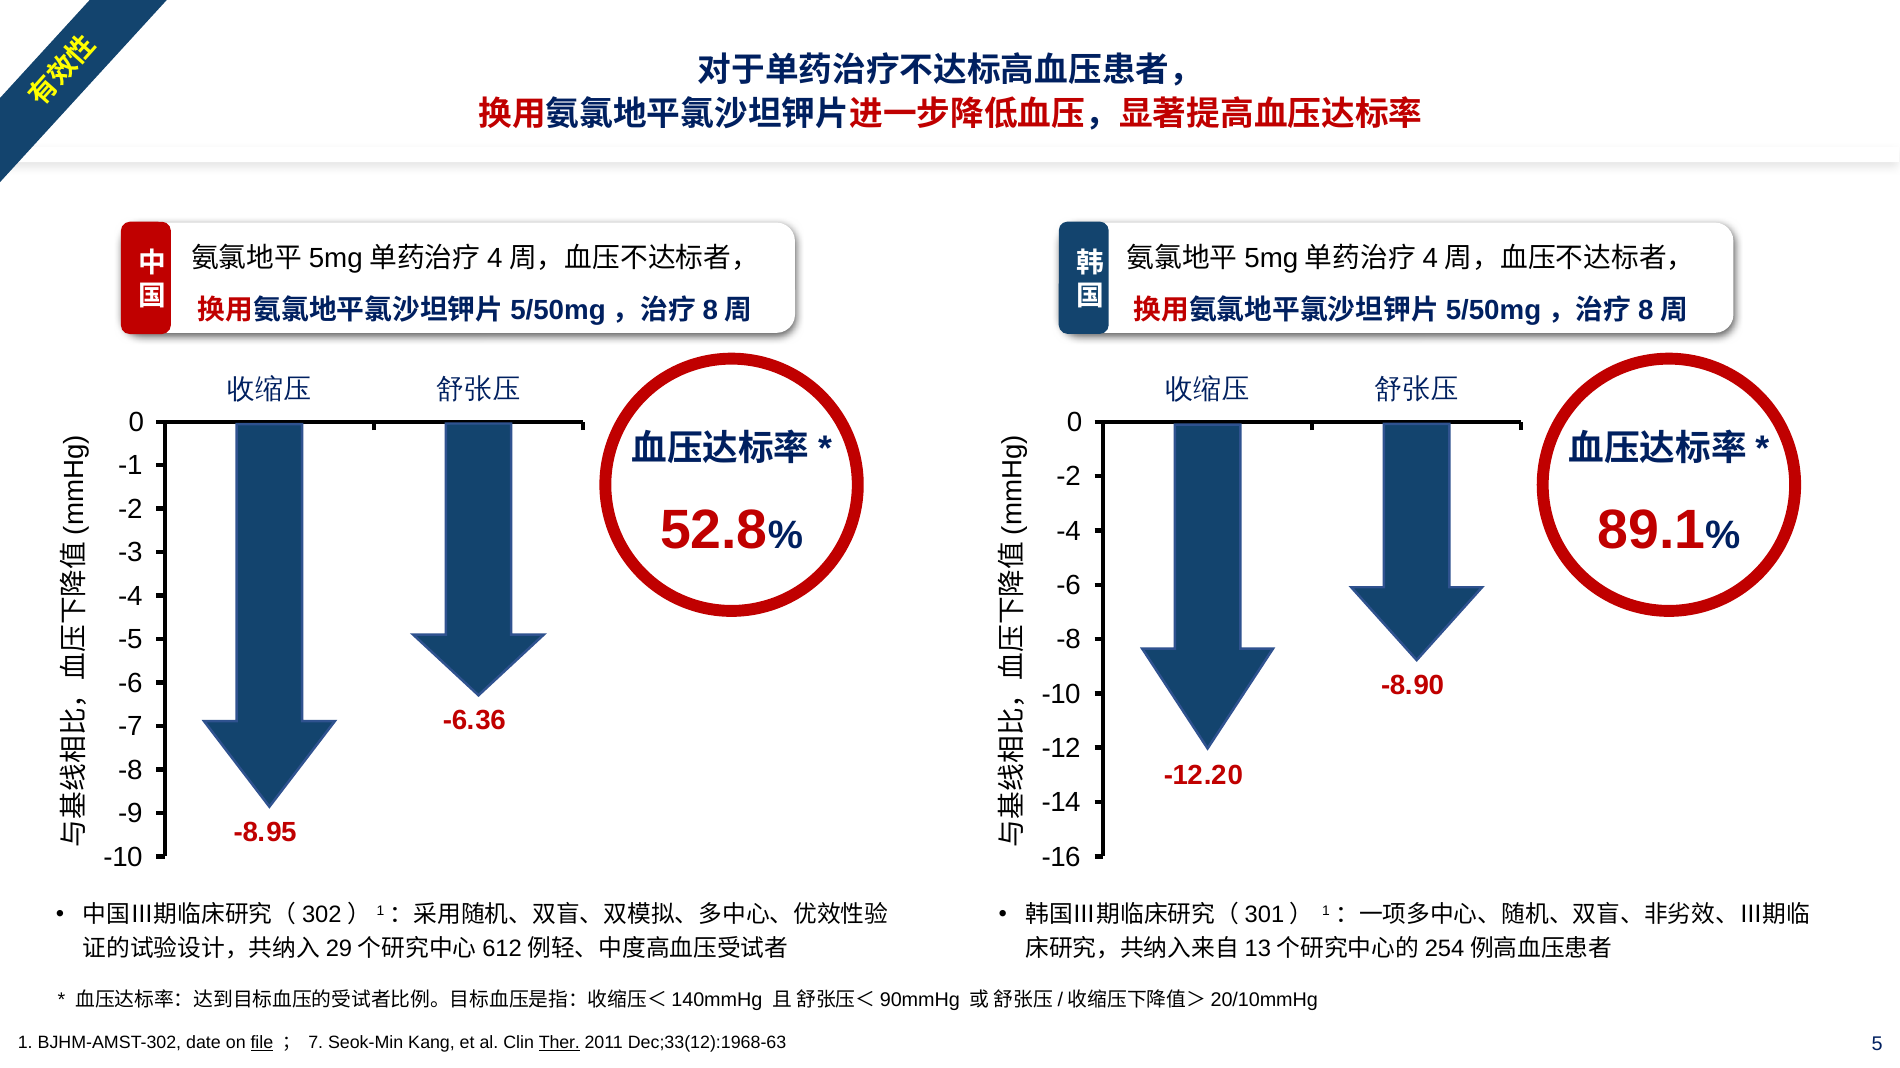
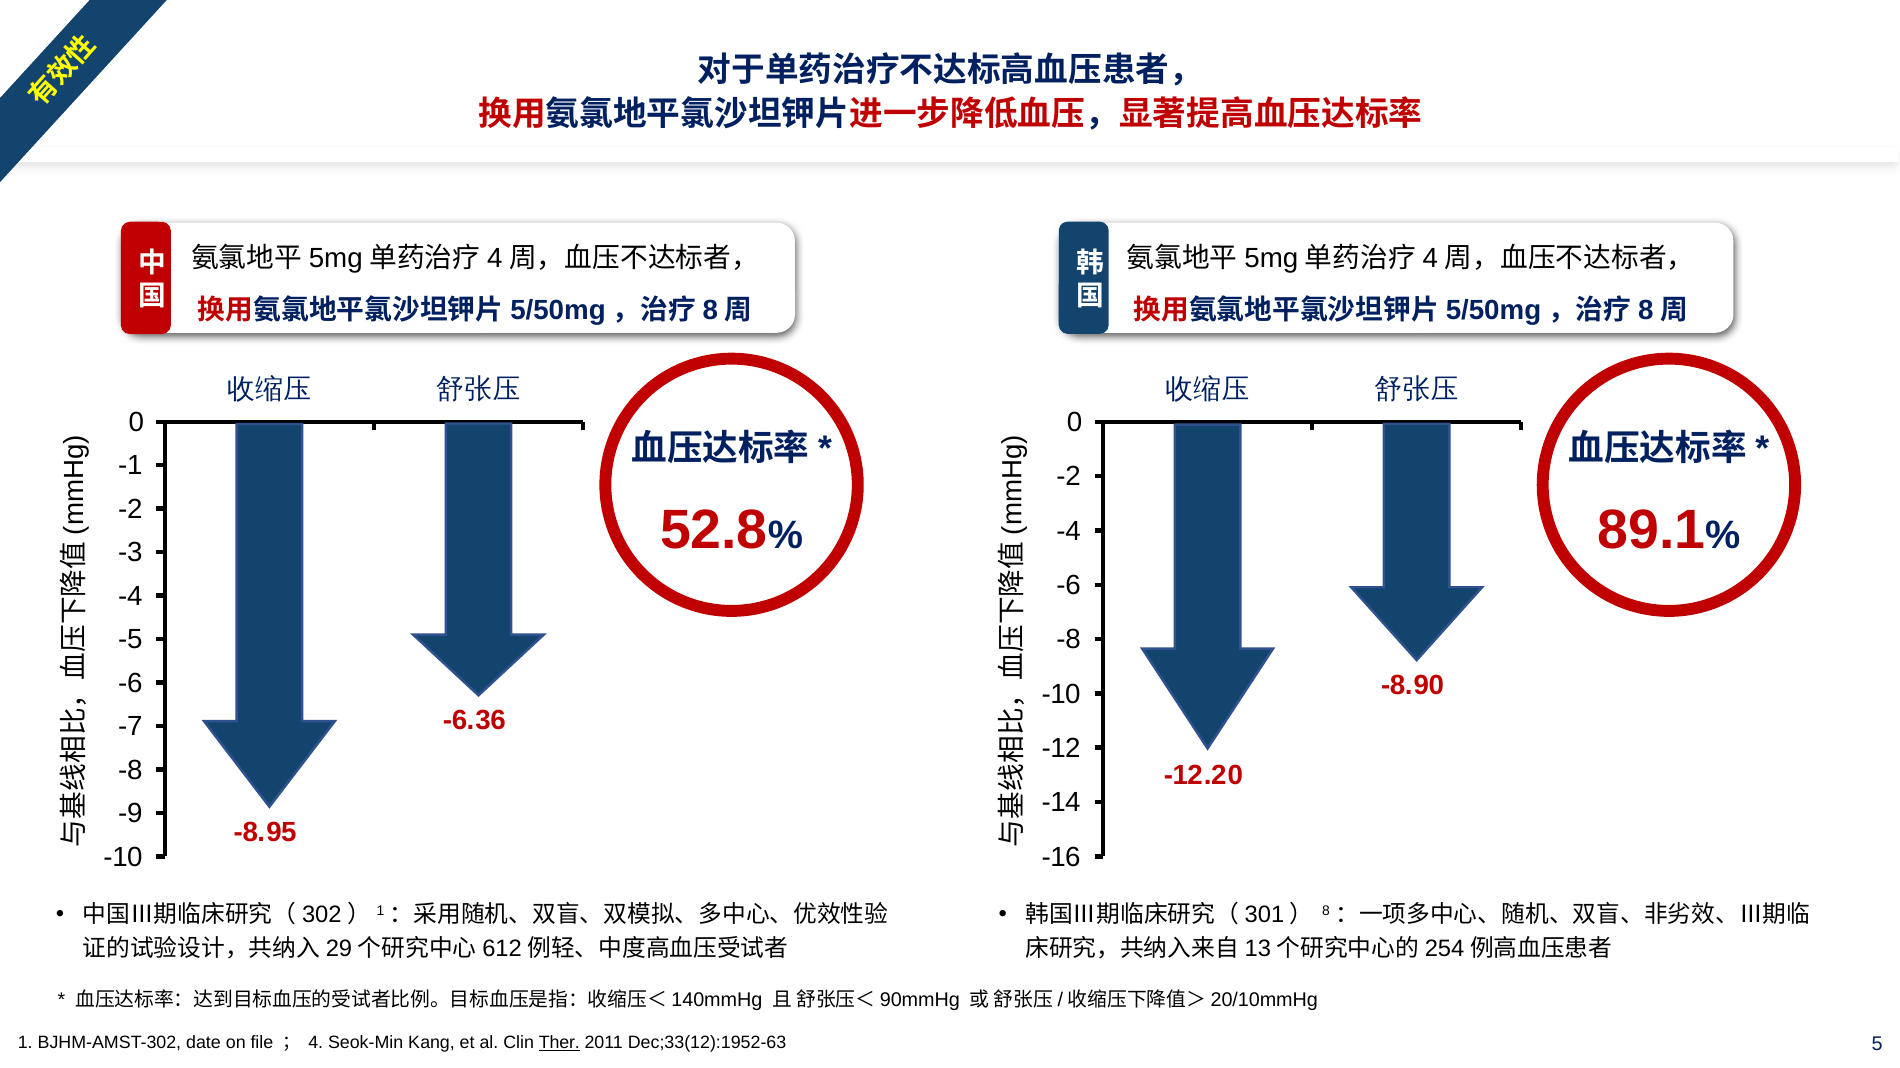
1: 1 -> 8 (1326, 911)
file underline: present -> none (262, 1043)
7: 7 -> 4 (316, 1043)
Dec;33(12):1968-63: Dec;33(12):1968-63 -> Dec;33(12):1952-63 (707, 1043)
